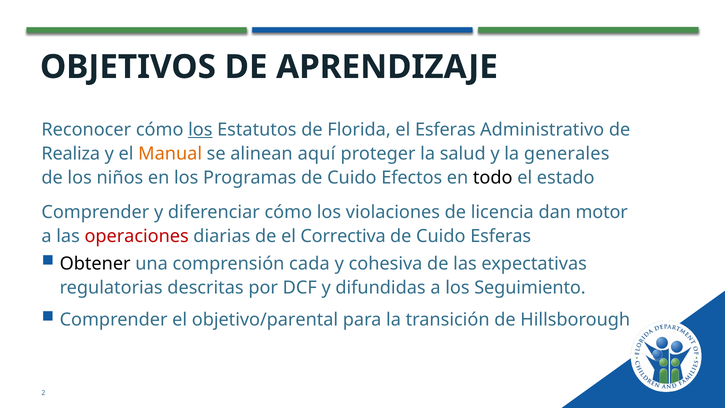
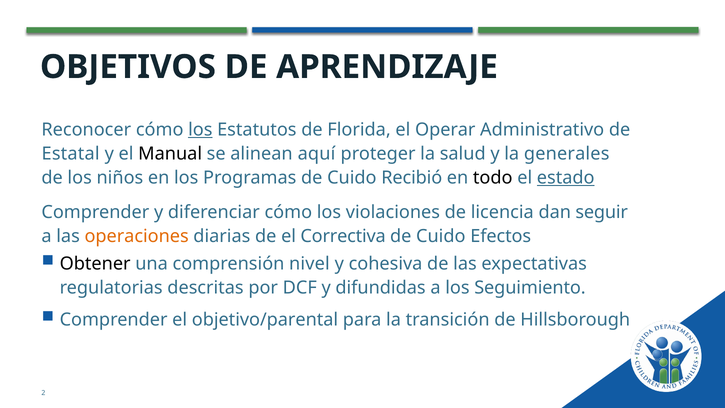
el Esferas: Esferas -> Operar (445, 130)
Realiza: Realiza -> Estatal (71, 154)
Manual colour: orange -> black (170, 154)
Efectos: Efectos -> Recibió (412, 178)
estado underline: none -> present (566, 178)
motor: motor -> seguir (602, 212)
operaciones colour: red -> orange (137, 236)
Cuido Esferas: Esferas -> Efectos (501, 236)
cada: cada -> nivel (309, 264)
